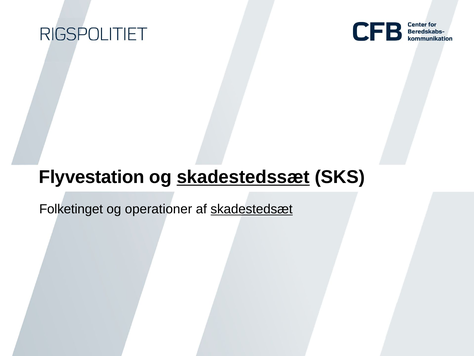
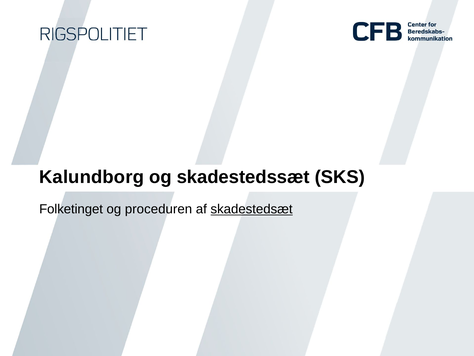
Flyvestation: Flyvestation -> Kalundborg (92, 177)
skadestedssæt underline: present -> none (243, 177)
operationer: operationer -> proceduren (159, 209)
